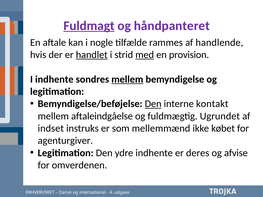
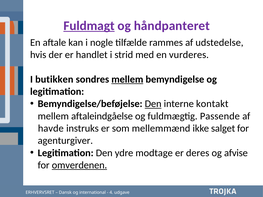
handlende: handlende -> udstedelse (219, 43)
handlet underline: present -> none (92, 55)
med underline: present -> none (145, 55)
provision: provision -> vurderes (189, 55)
I indhente: indhente -> butikken (54, 79)
Ugrundet: Ugrundet -> Passende (220, 116)
indset: indset -> havde (51, 129)
købet: købet -> salget (223, 129)
ydre indhente: indhente -> modtage (154, 153)
omverdenen underline: none -> present (79, 165)
